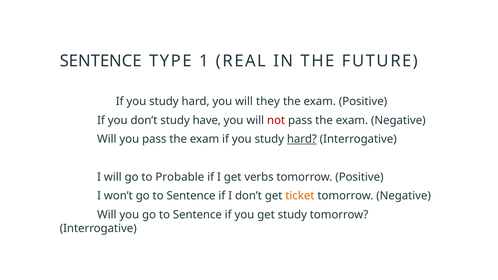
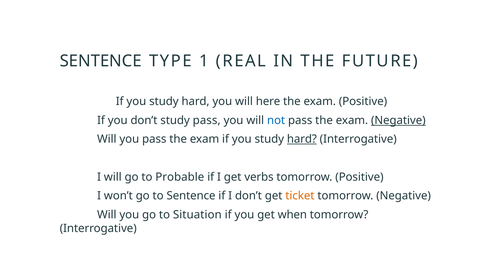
they: they -> here (268, 102)
study have: have -> pass (207, 120)
not colour: red -> blue (276, 120)
Negative underline: none -> present (398, 120)
you go to Sentence: Sentence -> Situation (197, 215)
get study: study -> when (292, 215)
